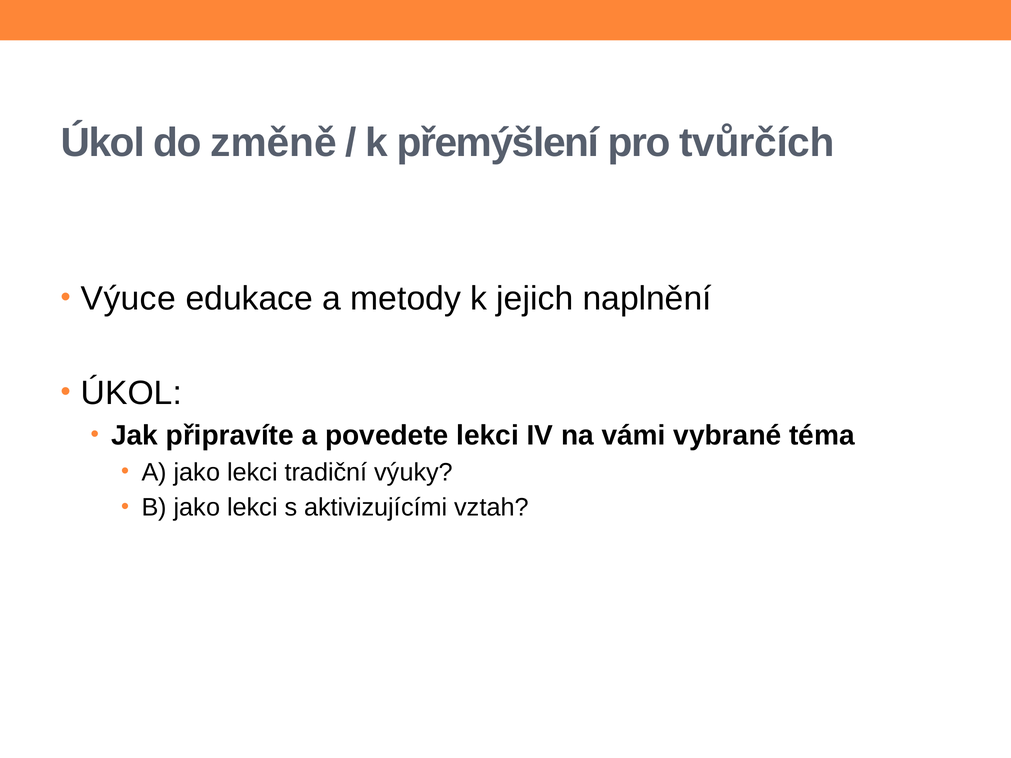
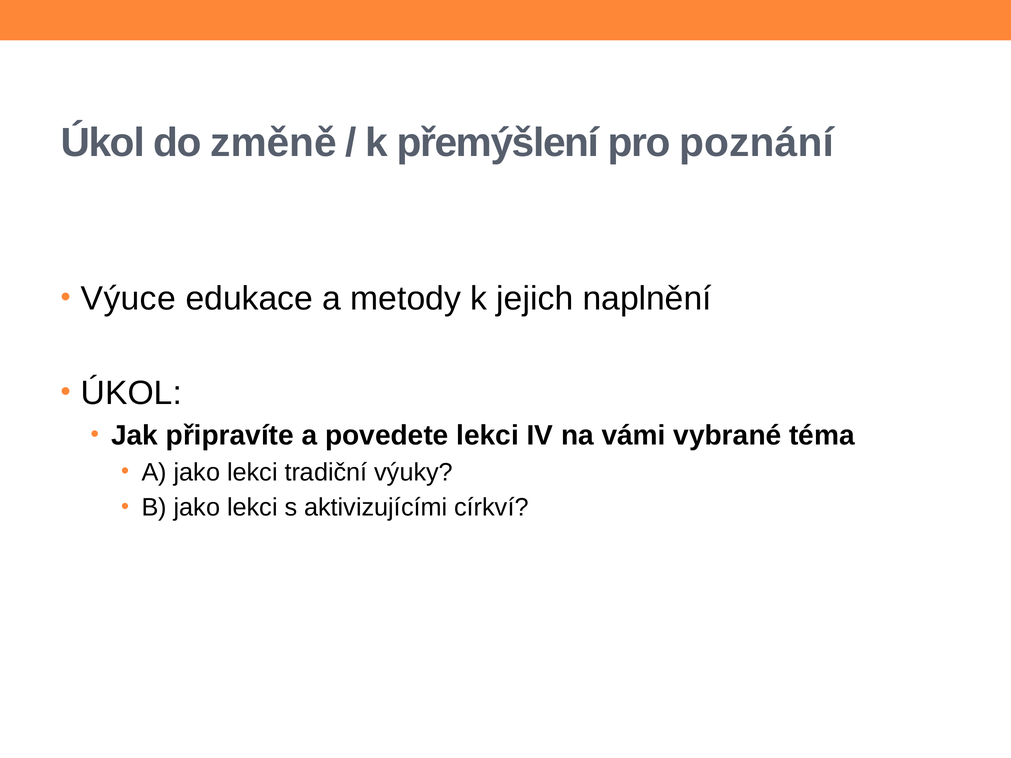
tvůrčích: tvůrčích -> poznání (757, 143)
vztah: vztah -> církví (491, 508)
